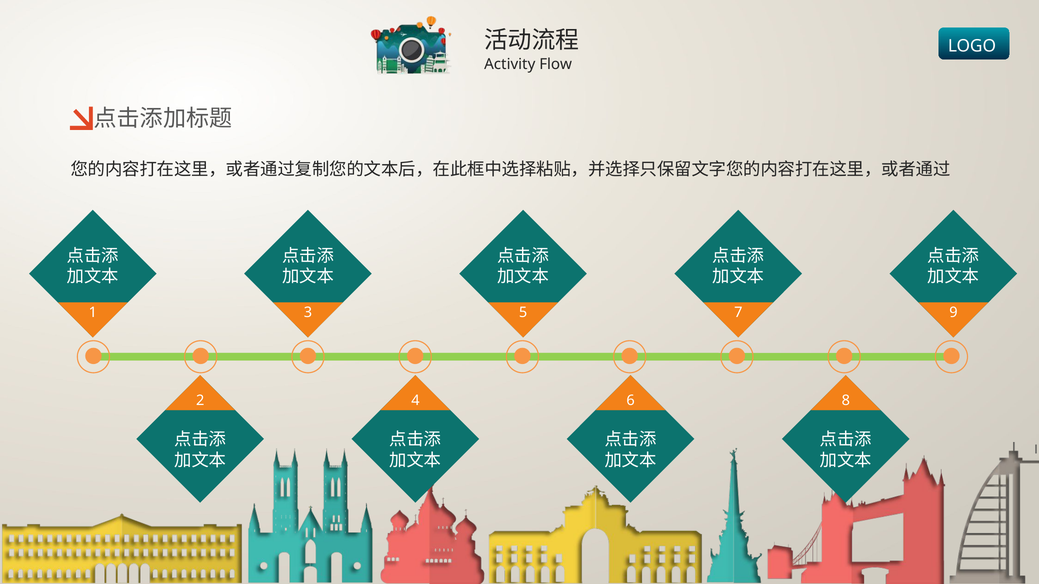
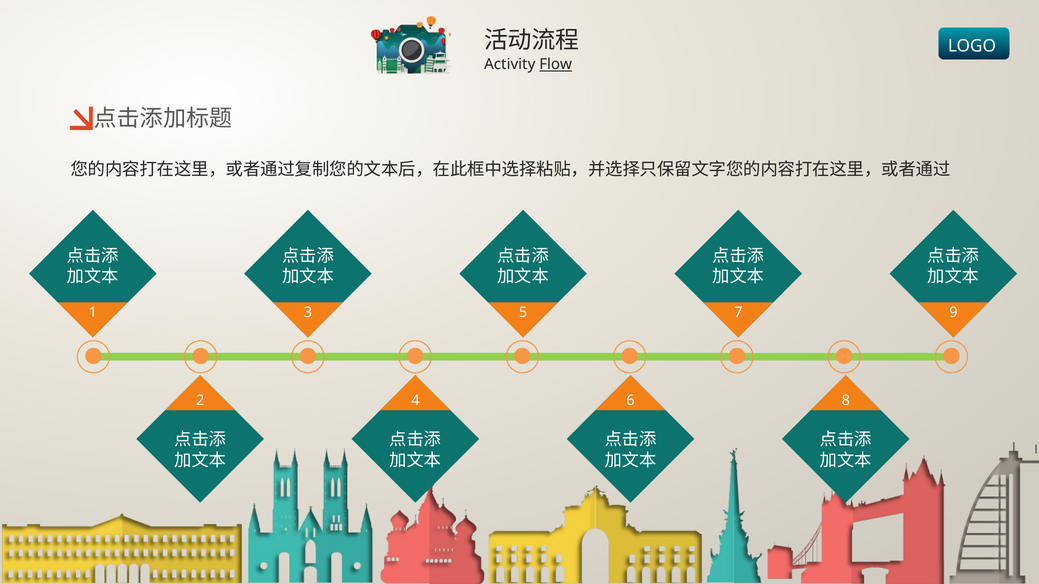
Flow underline: none -> present (556, 64)
